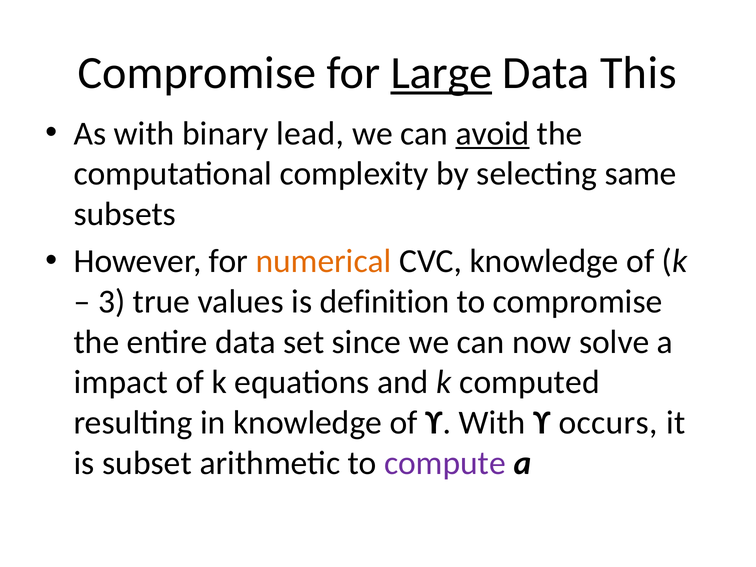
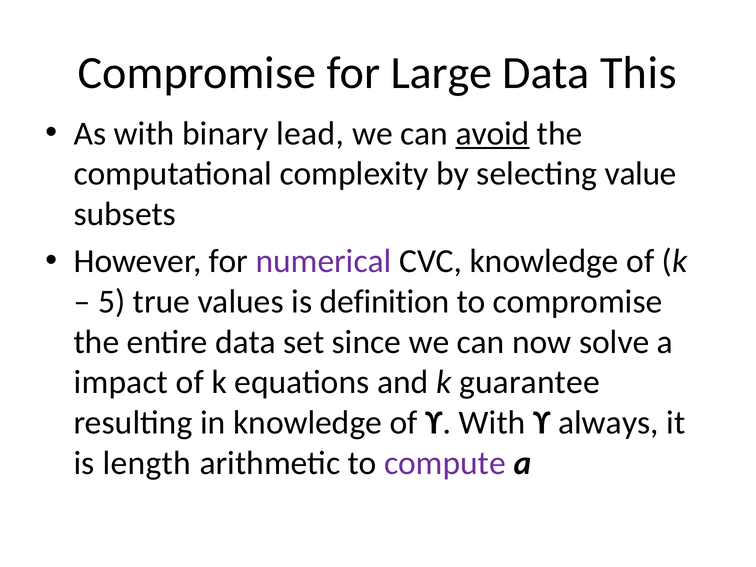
Large underline: present -> none (441, 73)
same: same -> value (641, 174)
numerical colour: orange -> purple (324, 261)
3: 3 -> 5 (112, 302)
computed: computed -> guarantee (530, 382)
occurs: occurs -> always (608, 423)
subset: subset -> length (147, 463)
